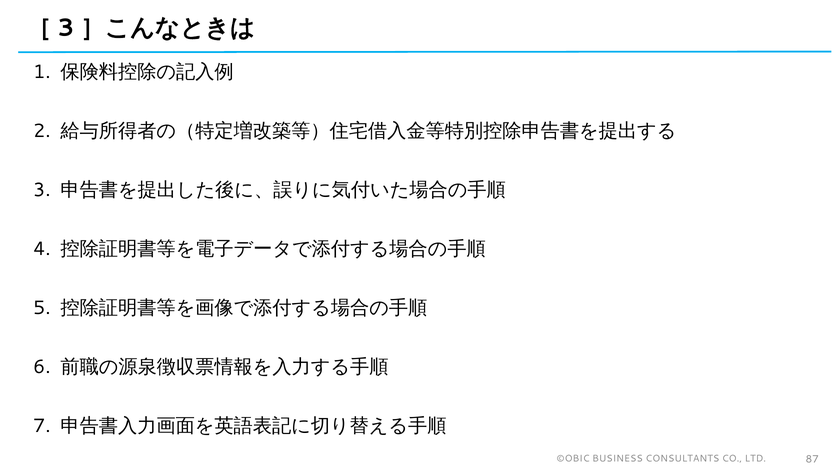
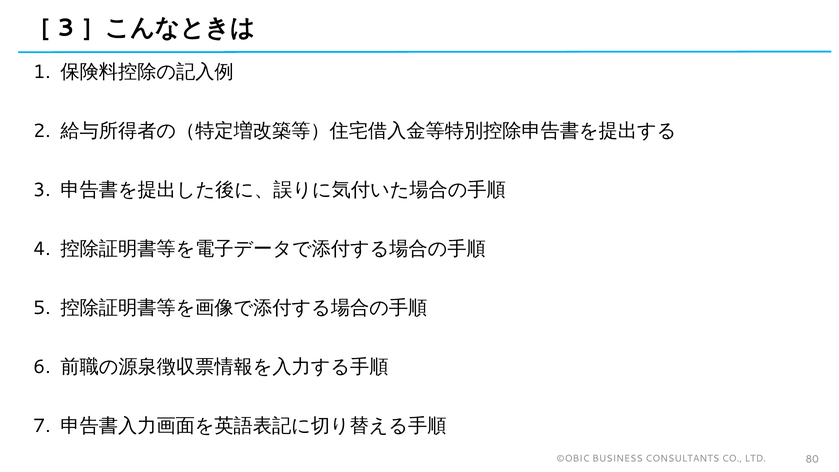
87: 87 -> 80 (812, 459)
